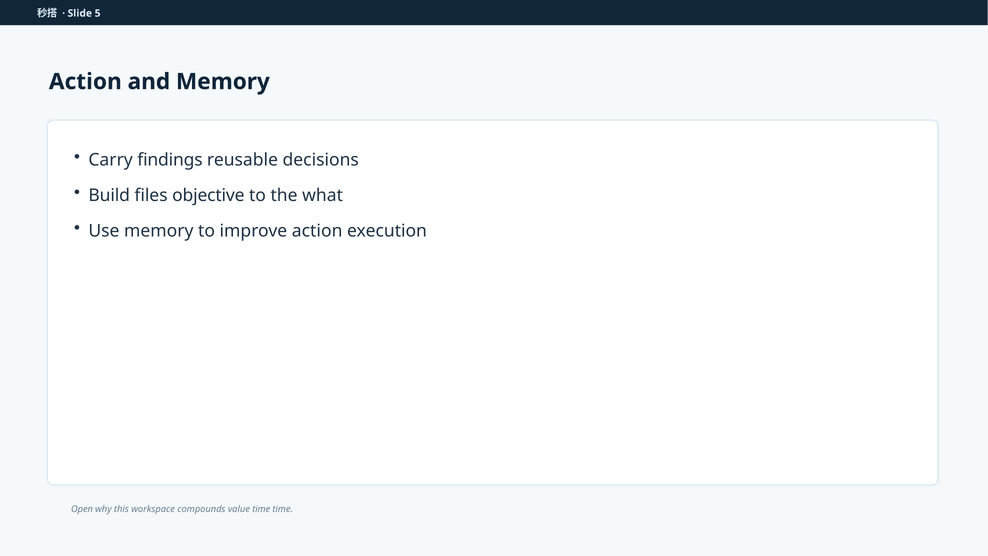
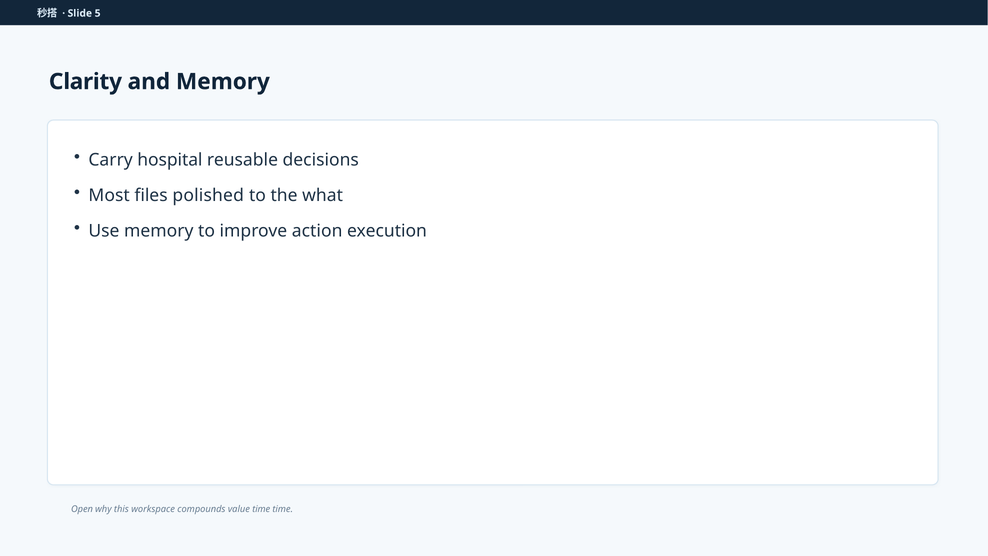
Action: Action -> Clarity (85, 82)
findings: findings -> hospital (170, 160)
Build: Build -> Most (109, 195)
objective: objective -> polished (208, 195)
